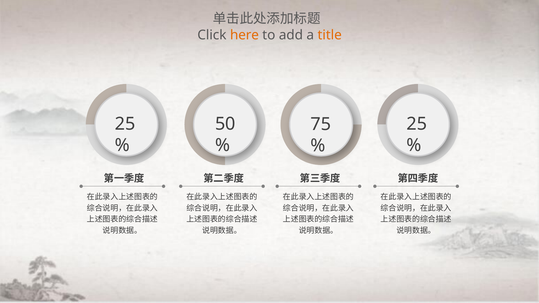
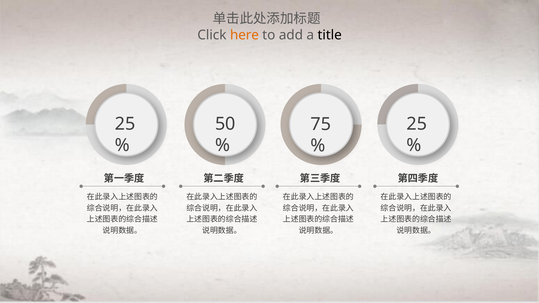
title colour: orange -> black (330, 35)
